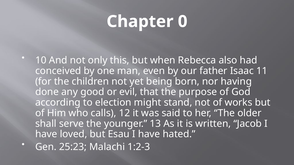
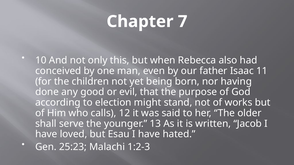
0: 0 -> 7 (183, 22)
